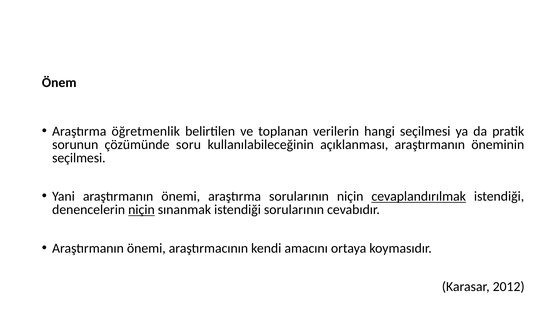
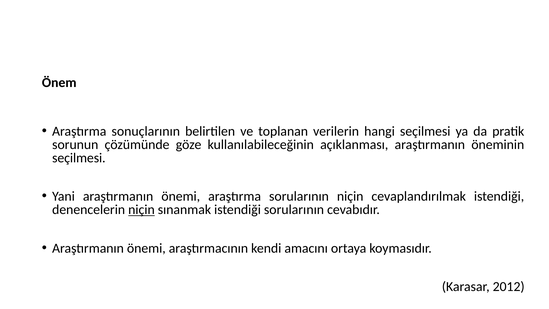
öğretmenlik: öğretmenlik -> sonuçlarının (146, 131)
soru: soru -> göze (189, 144)
cevaplandırılmak underline: present -> none (419, 196)
